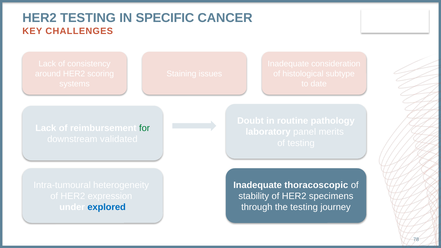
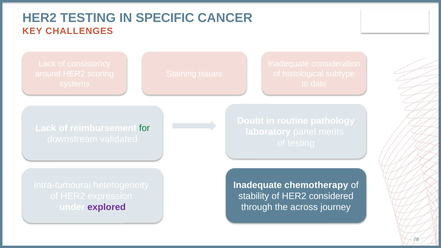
thoracoscopic: thoracoscopic -> chemotherapy (316, 185)
specimens: specimens -> considered (331, 196)
explored colour: blue -> purple (107, 207)
the testing: testing -> across (304, 207)
